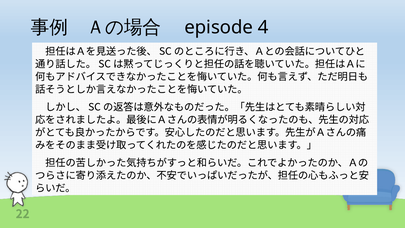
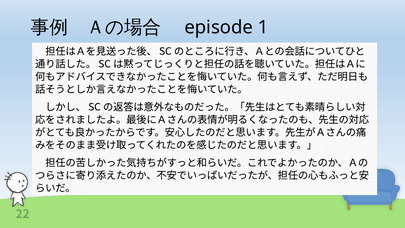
4: 4 -> 1 (263, 27)
